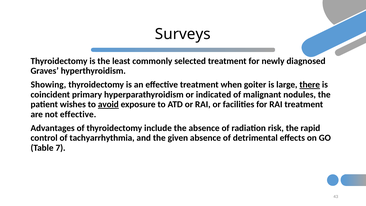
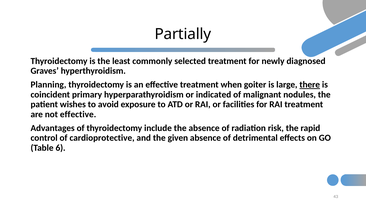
Surveys: Surveys -> Partially (183, 34)
Showing: Showing -> Planning (48, 85)
avoid underline: present -> none (108, 104)
tachyarrhythmia: tachyarrhythmia -> cardioprotective (102, 138)
7: 7 -> 6 (61, 148)
